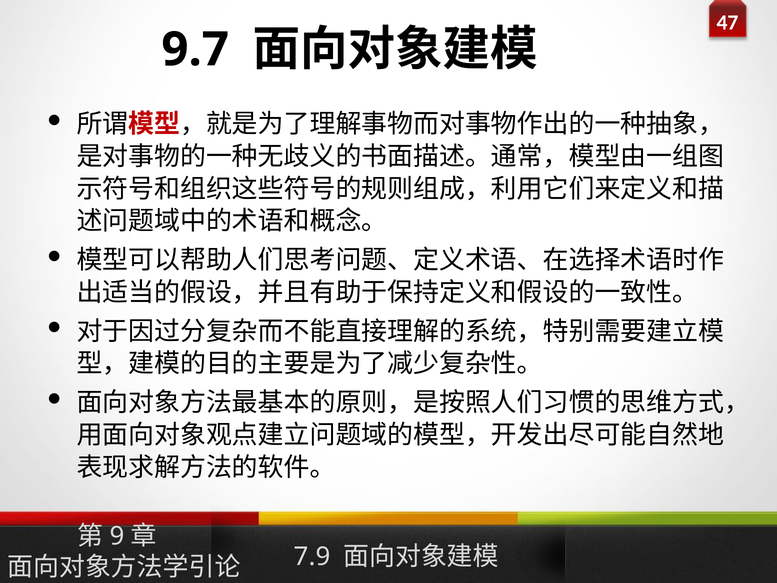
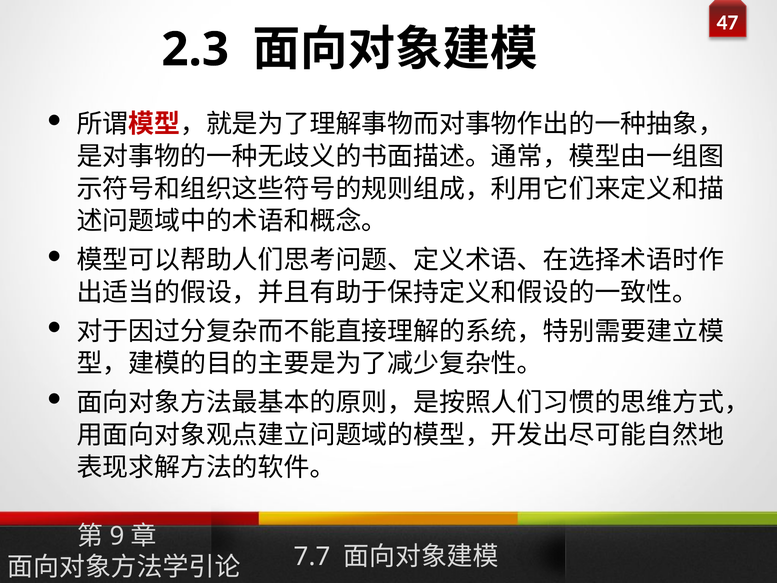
9.7: 9.7 -> 2.3 (195, 50)
7.9: 7.9 -> 7.7 (312, 557)
